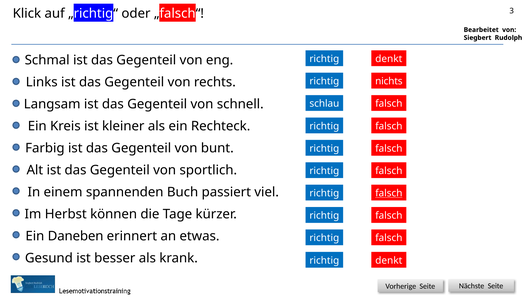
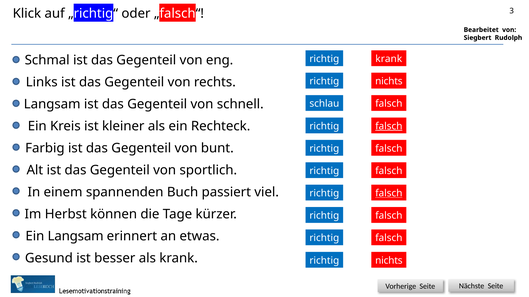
denkt: denkt -> krank (389, 59)
falsch underline: none -> present (389, 126)
Ein Daneben: Daneben -> Langsam (76, 237)
denkt: denkt -> nichts (389, 261)
